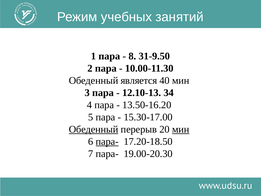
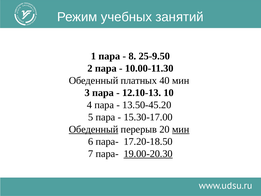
31-9.50: 31-9.50 -> 25-9.50 (154, 56)
является: является -> платных (139, 80)
34: 34 -> 10 (169, 93)
13.50-16.20: 13.50-16.20 -> 13.50-45.20 (147, 105)
пара- underline: present -> none (107, 141)
19.00-20.30 underline: none -> present (148, 154)
